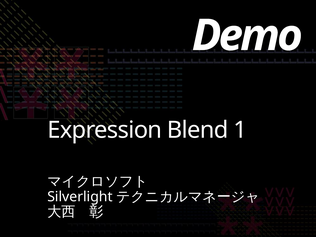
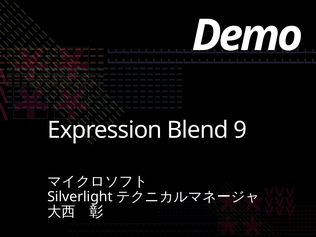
1: 1 -> 9 (240, 130)
